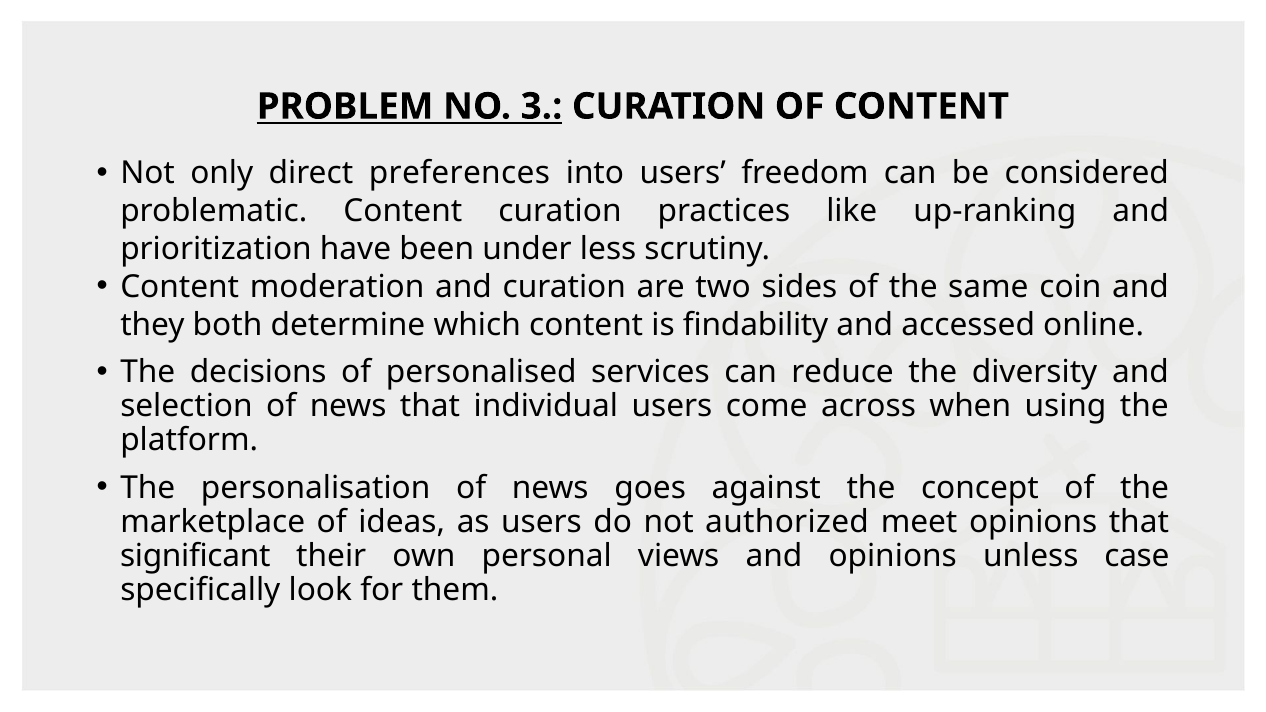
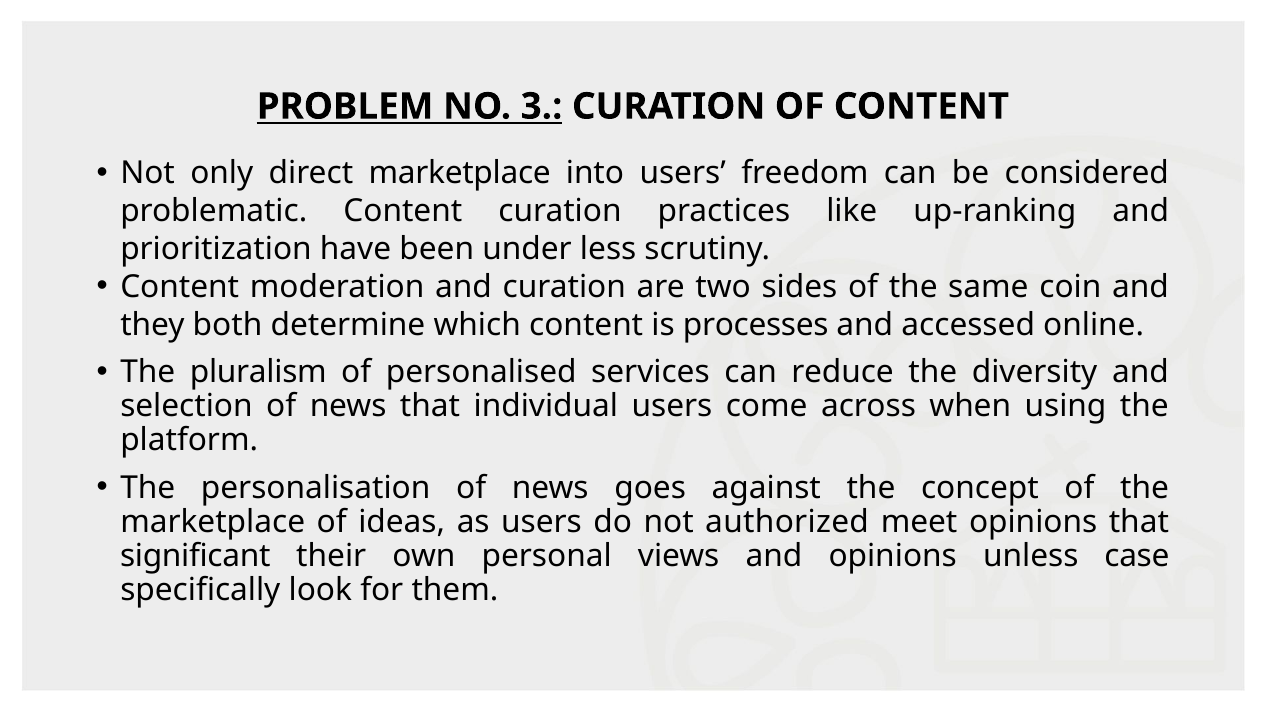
direct preferences: preferences -> marketplace (460, 173)
findability: findability -> processes (756, 325)
decisions: decisions -> pluralism (258, 372)
